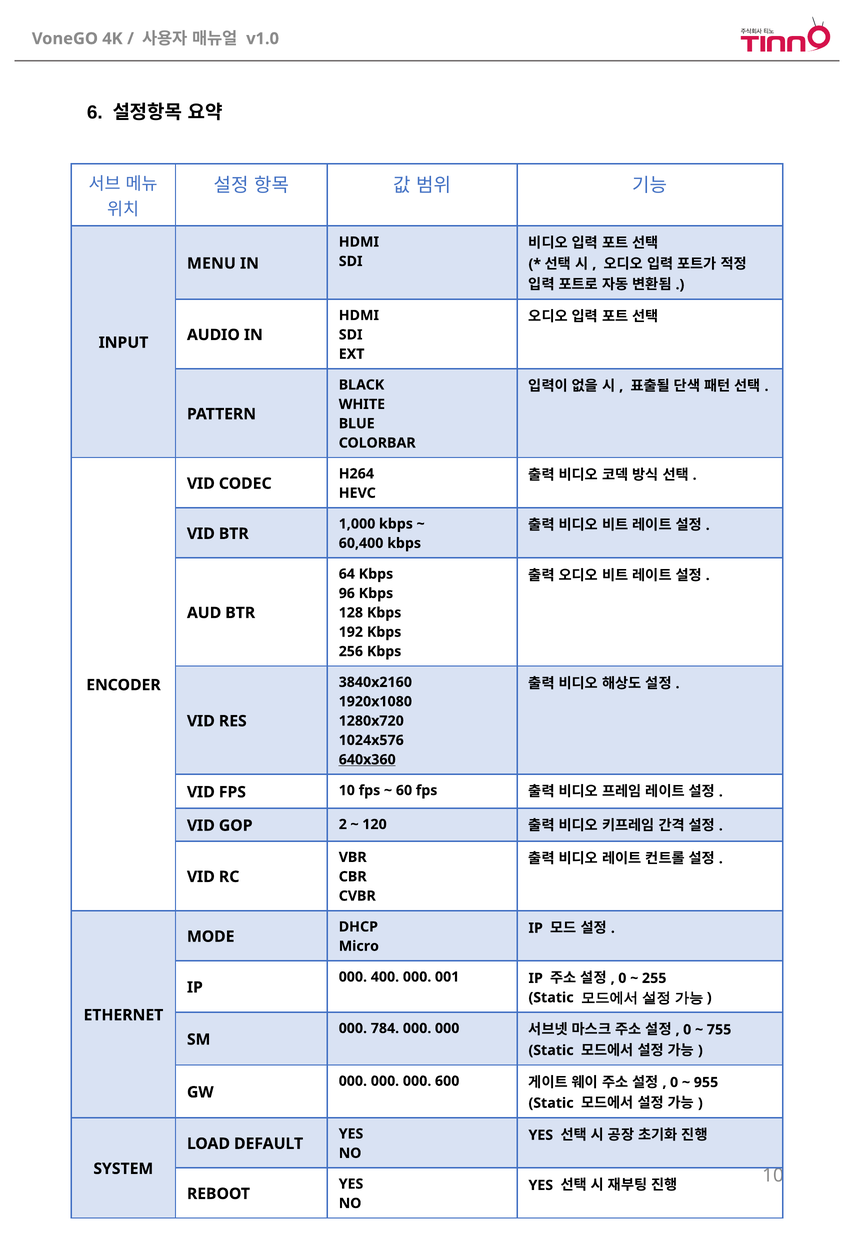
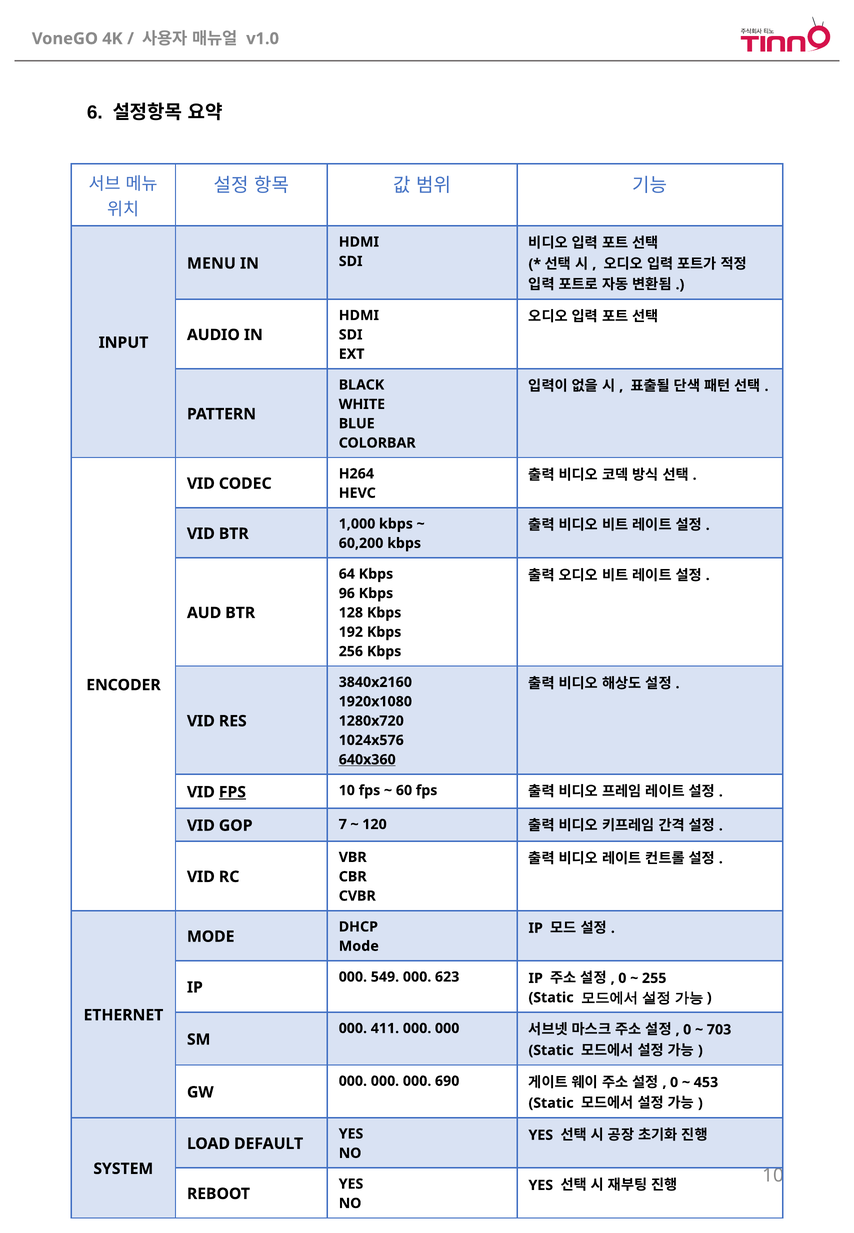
60,400: 60,400 -> 60,200 (361, 543)
FPS underline: none -> present (232, 793)
2: 2 -> 7 (343, 825)
Micro: Micro -> Mode (359, 947)
400: 400 -> 549 (385, 977)
001: 001 -> 623 (447, 977)
784: 784 -> 411 (385, 1029)
755: 755 -> 703 (719, 1030)
600: 600 -> 690 (447, 1082)
955: 955 -> 453 (706, 1083)
